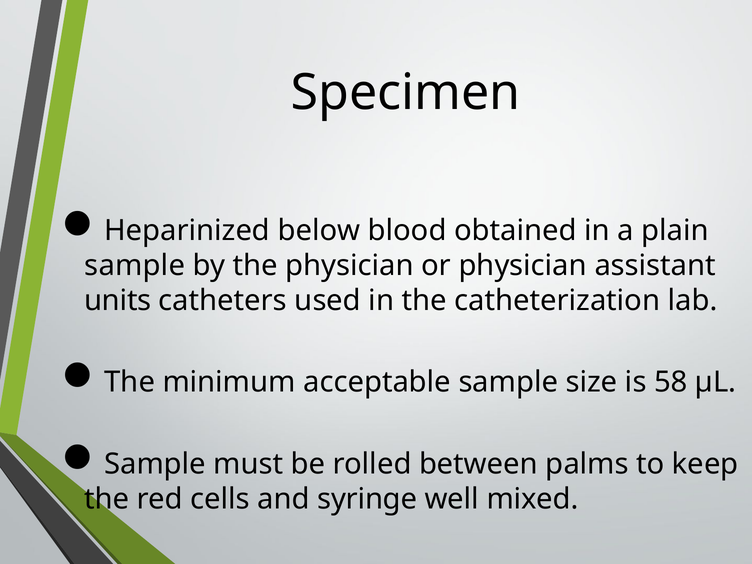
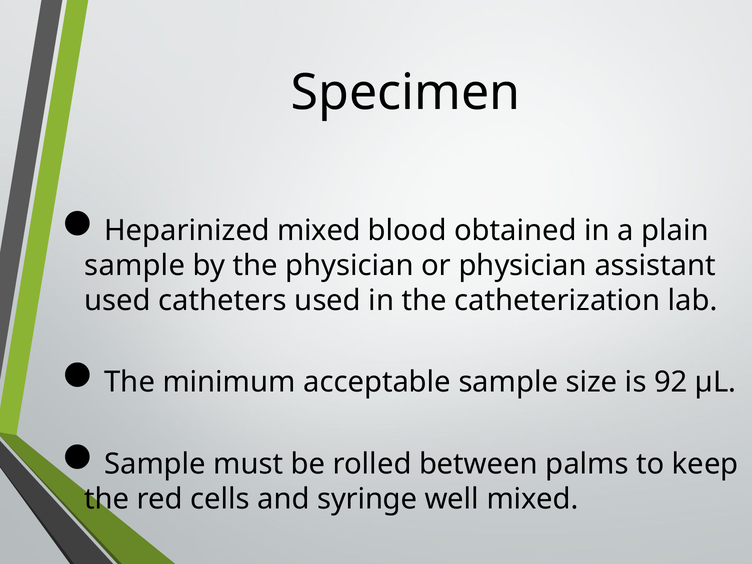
Heparinized below: below -> mixed (319, 230)
units: units -> used (118, 301)
58: 58 -> 92 (671, 382)
